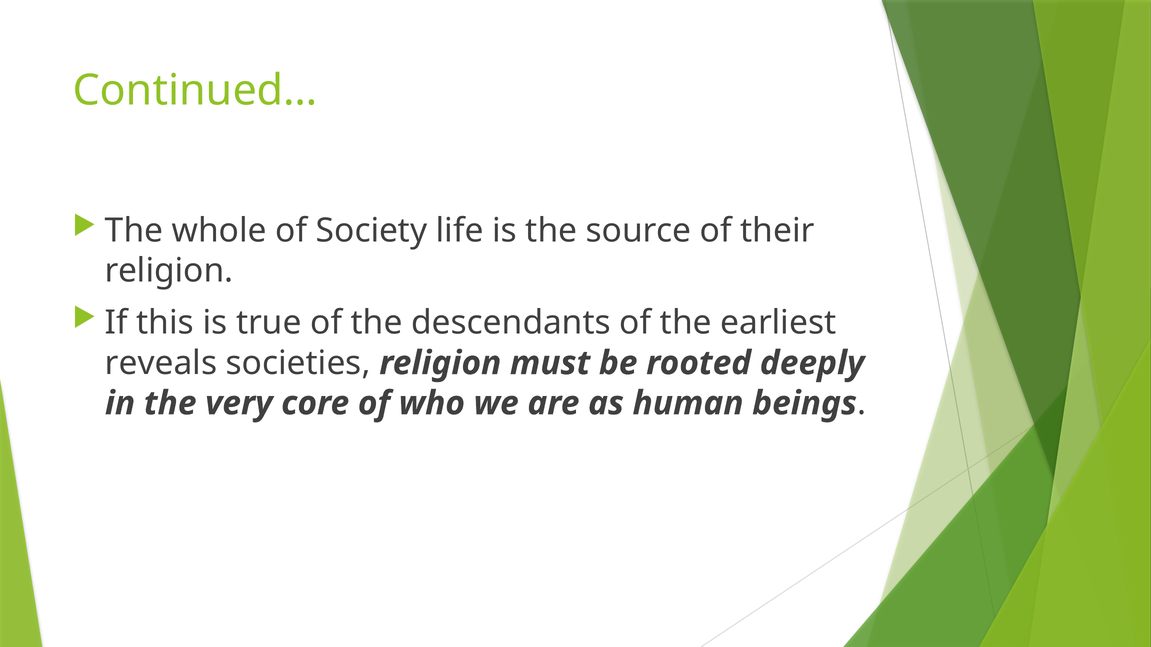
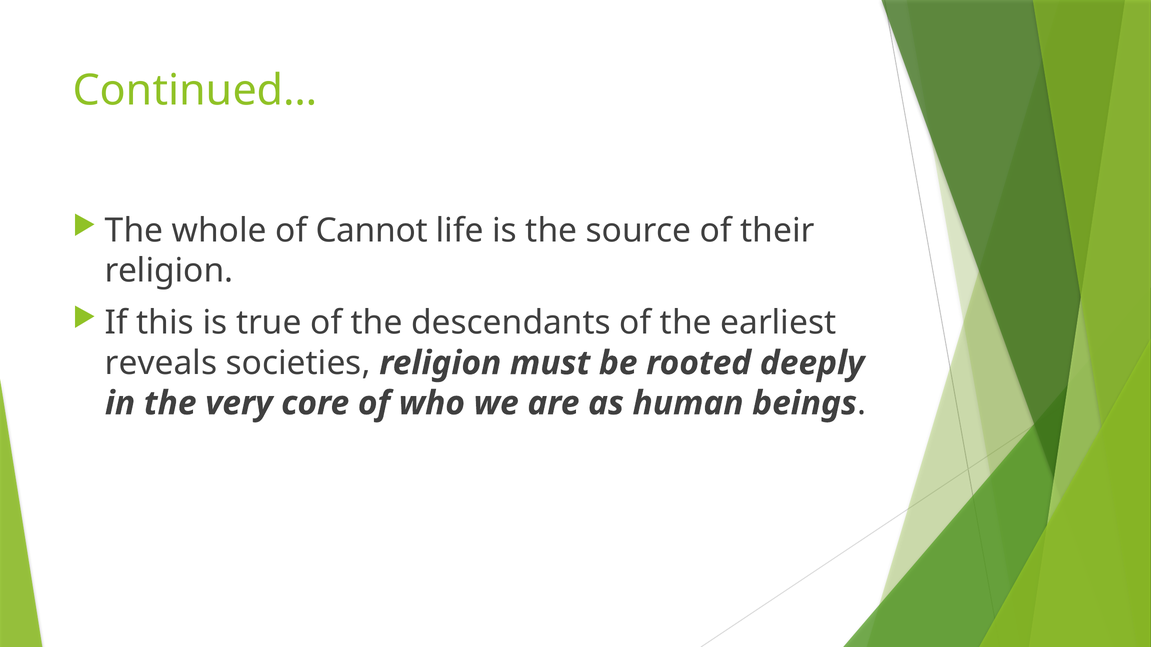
Society: Society -> Cannot (372, 231)
